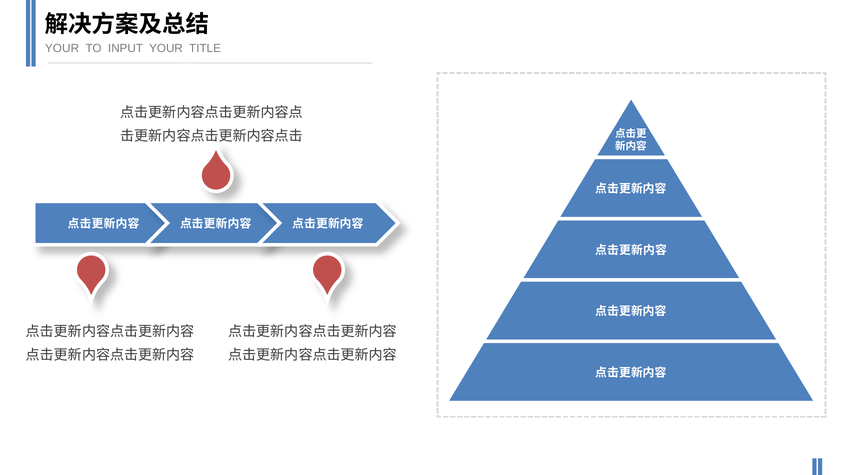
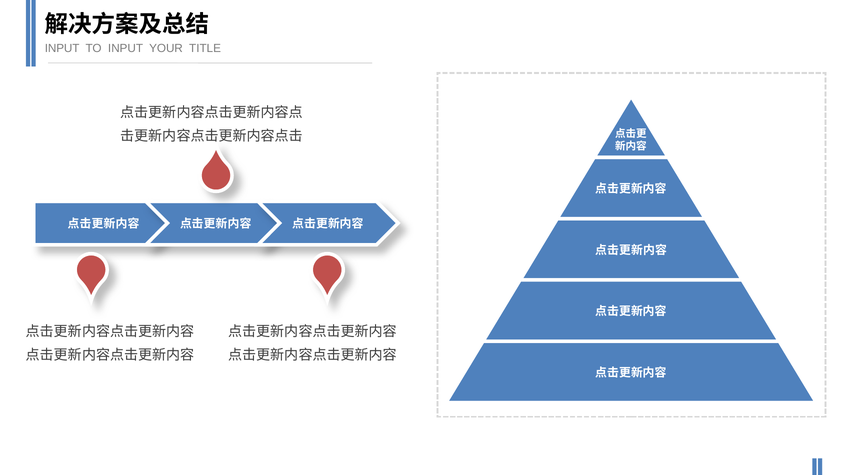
YOUR: YOUR -> INPUT (62, 48)
